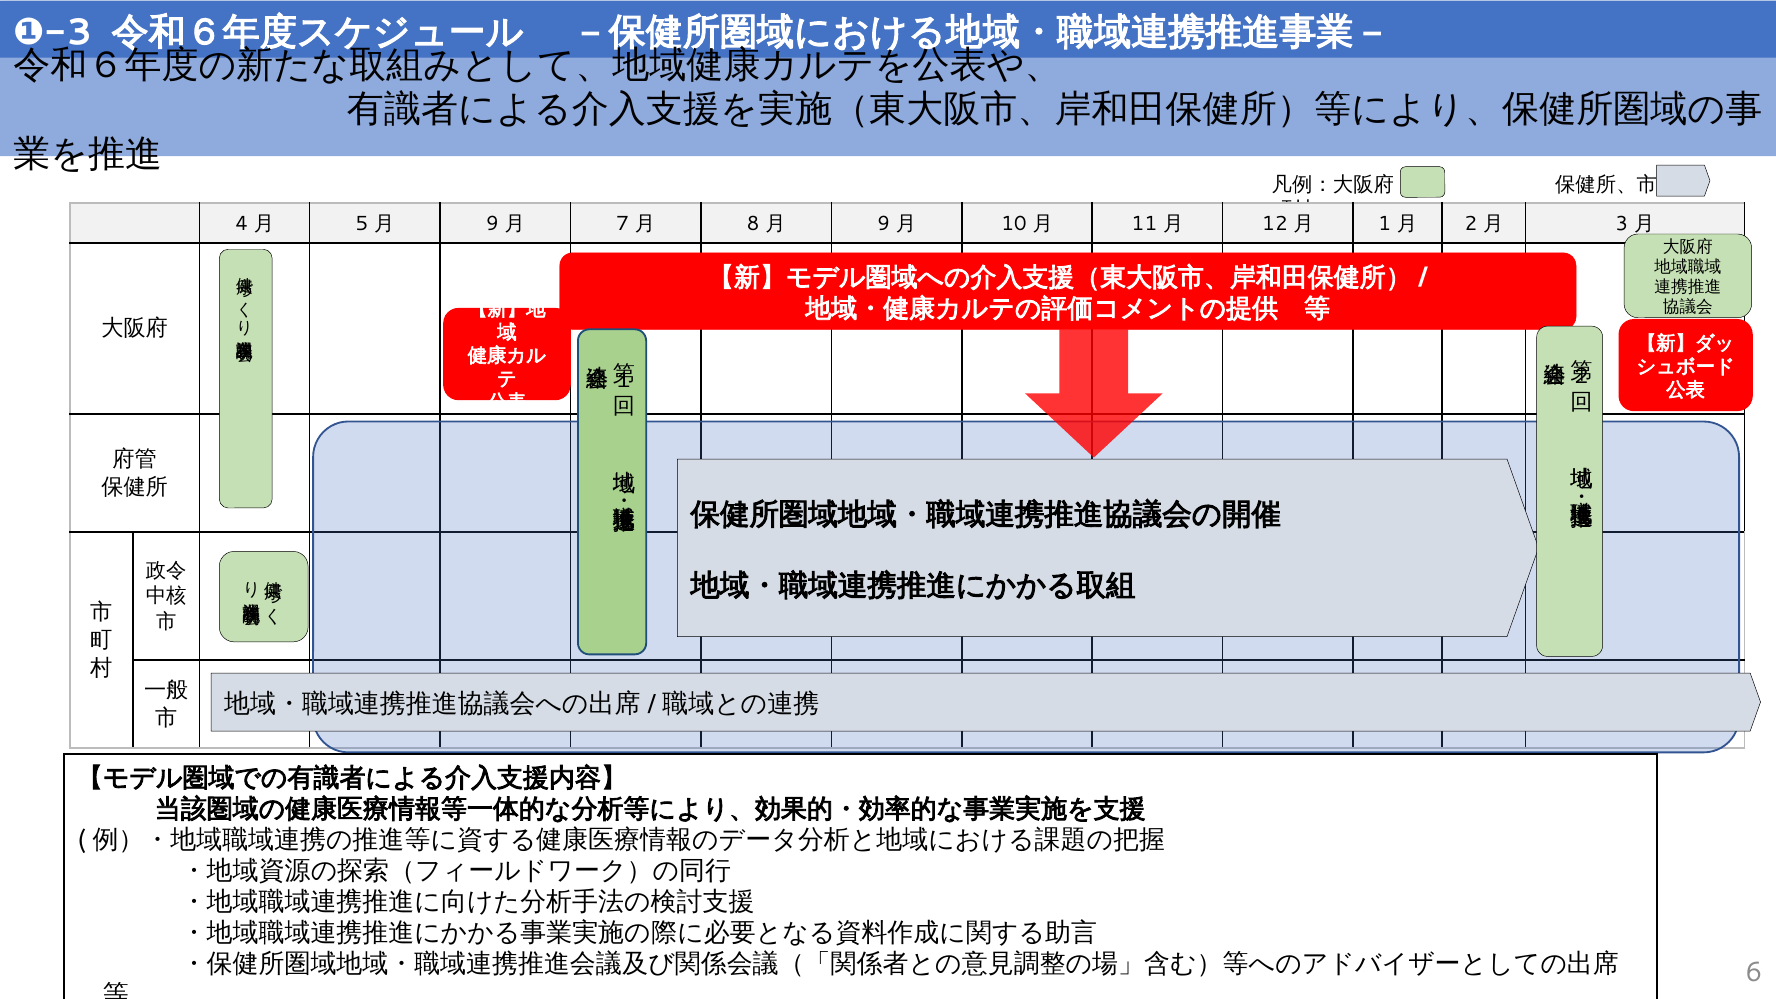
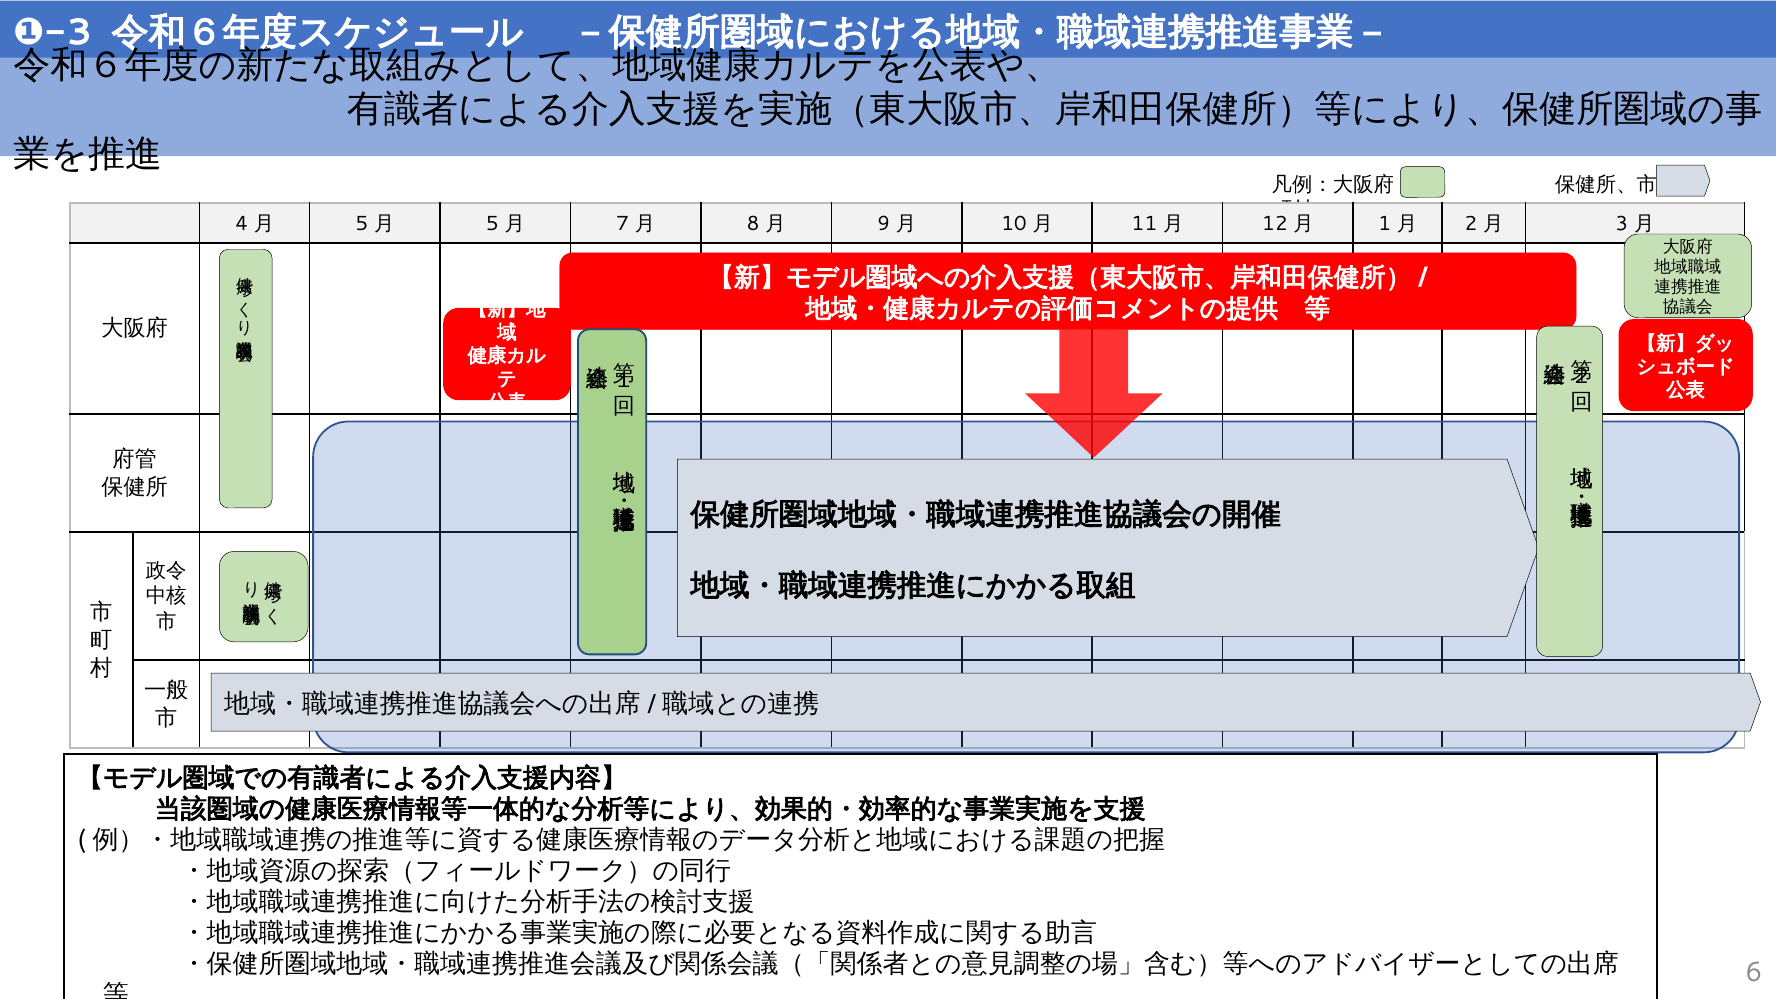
9: 9 -> 5 (492, 223)
